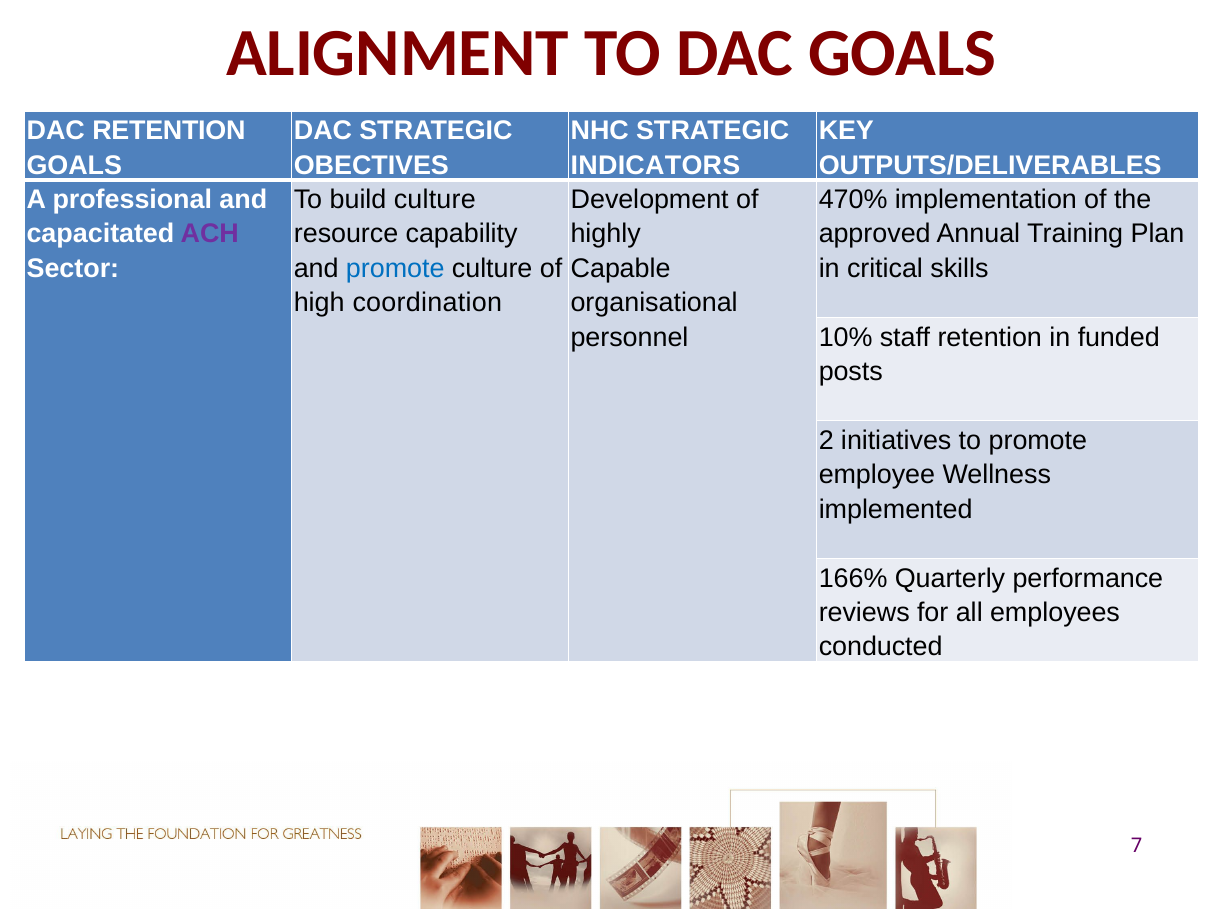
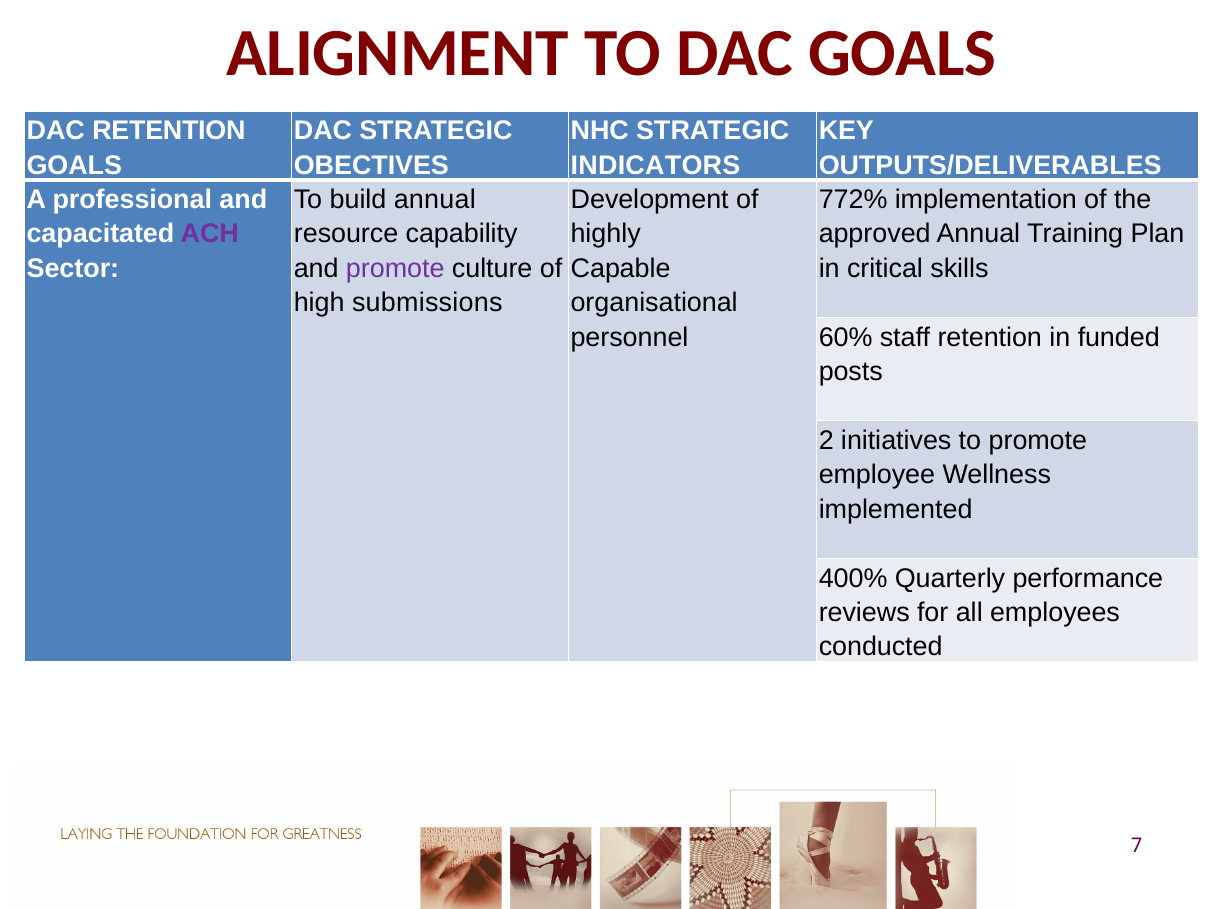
build culture: culture -> annual (435, 200)
470%: 470% -> 772% (853, 200)
promote colour: blue -> purple (395, 268)
coordination: coordination -> submissions (427, 303)
10%: 10% -> 60% (846, 337)
166%: 166% -> 400% (853, 578)
